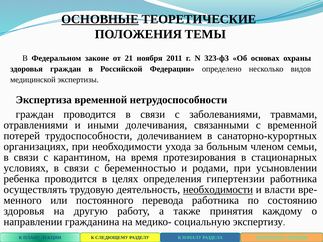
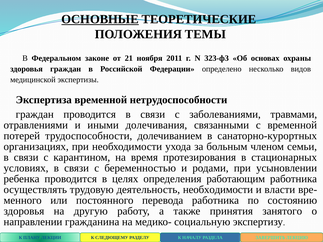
гипертензии: гипертензии -> работающим (236, 179)
необходимости underline: present -> none (218, 190)
каждому: каждому -> занятого (282, 211)
